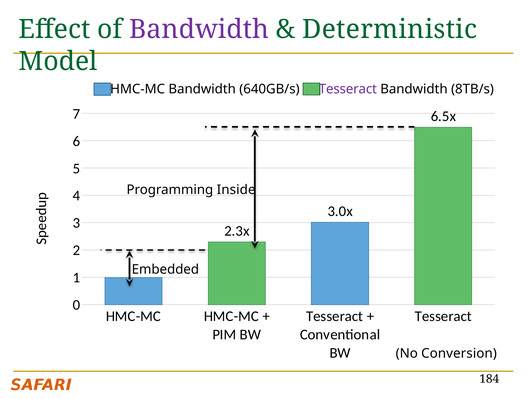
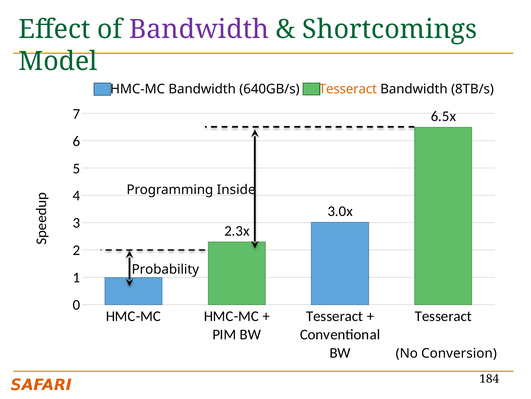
Deterministic: Deterministic -> Shortcomings (390, 29)
Tesseract colour: purple -> orange (348, 89)
Embedded: Embedded -> Probability (165, 269)
